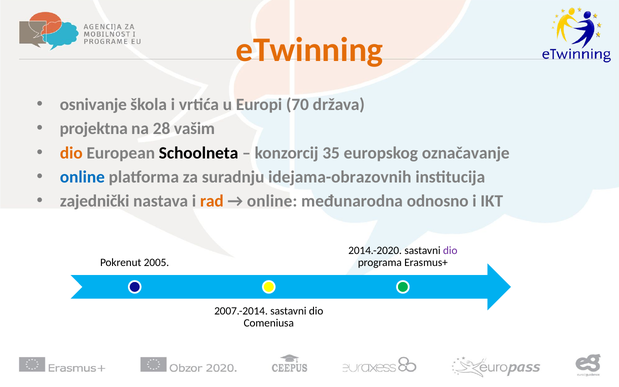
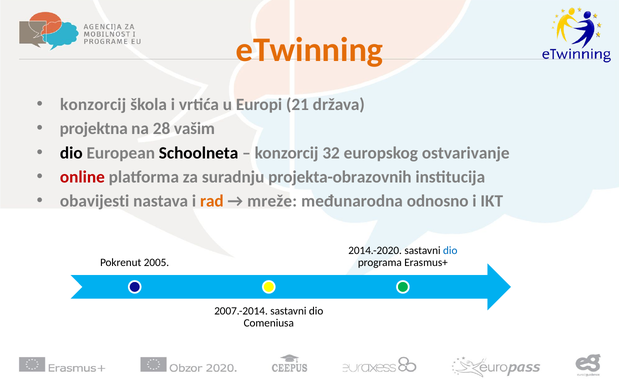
osnivanje: osnivanje -> konzorcij (93, 105)
70: 70 -> 21 (297, 105)
dio colour: orange -> black (71, 153)
35: 35 -> 32 (331, 153)
označavanje: označavanje -> ostvarivanje (466, 153)
online colour: blue -> red (82, 177)
idejama-obrazovnih: idejama-obrazovnih -> projekta-obrazovnih (340, 177)
zajednički: zajednički -> obavijesti (95, 201)
online: online -> mreže (272, 201)
dio colour: purple -> blue (450, 251)
